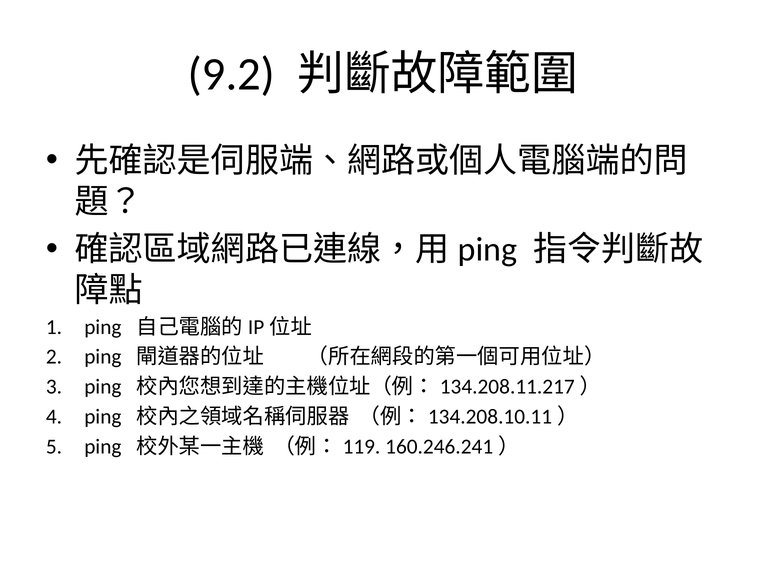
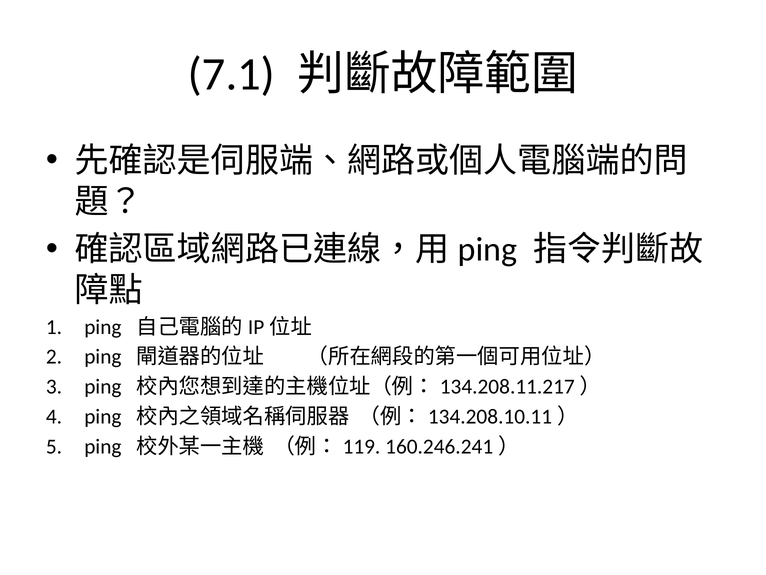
9.2: 9.2 -> 7.1 (231, 74)
